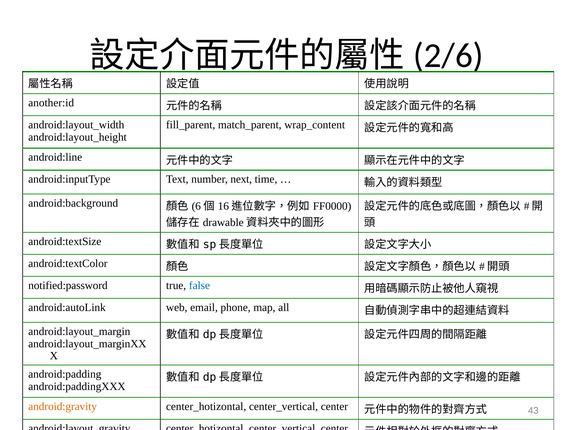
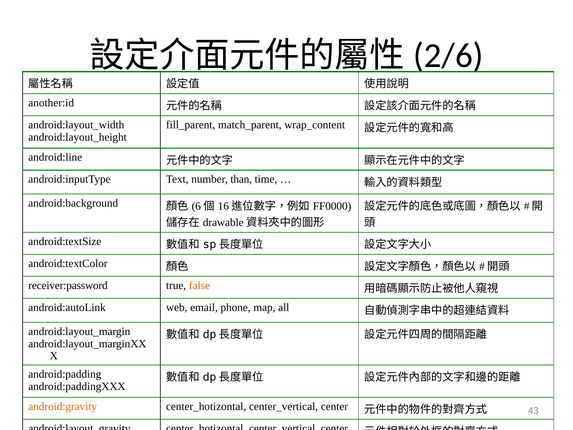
next: next -> than (241, 179)
notified:password: notified:password -> receiver:password (68, 285)
false colour: blue -> orange (199, 285)
